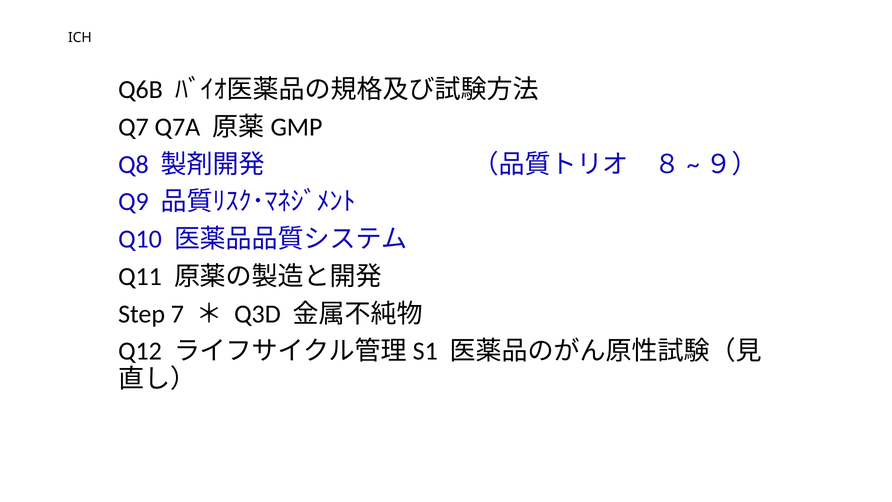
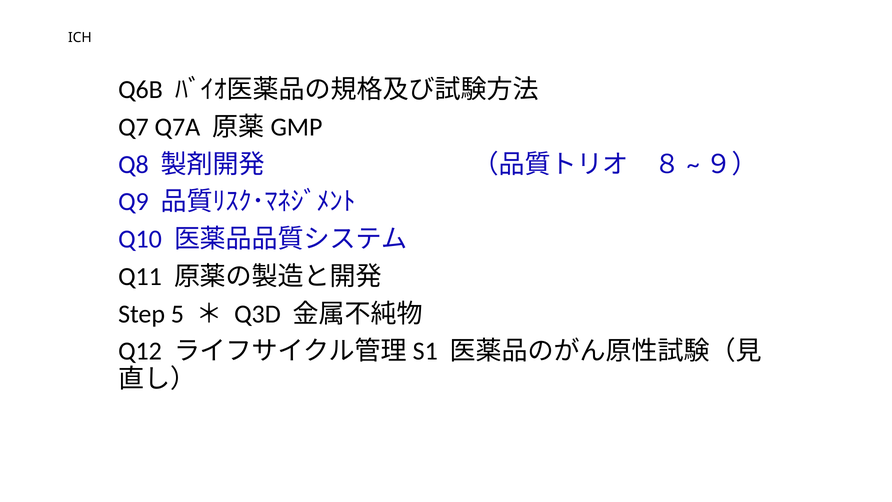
7: 7 -> 5 (177, 314)
